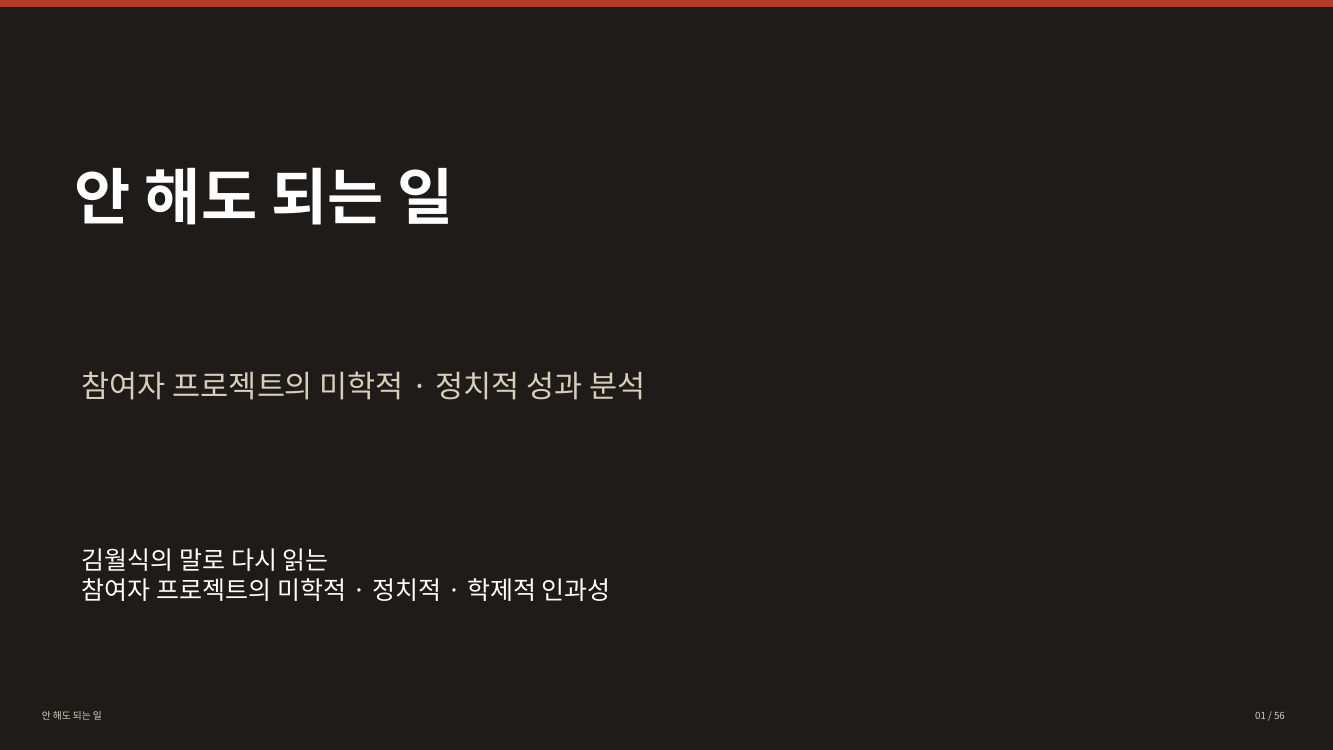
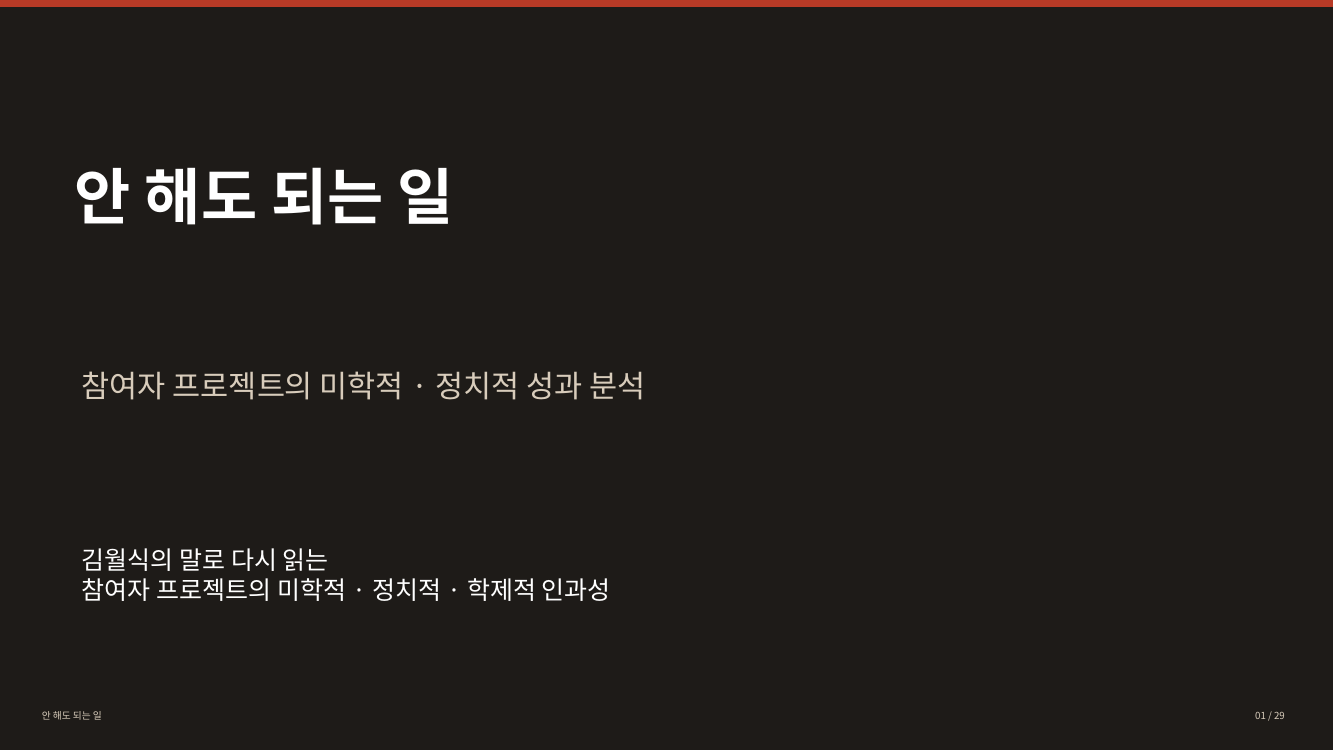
56: 56 -> 29 (1279, 716)
